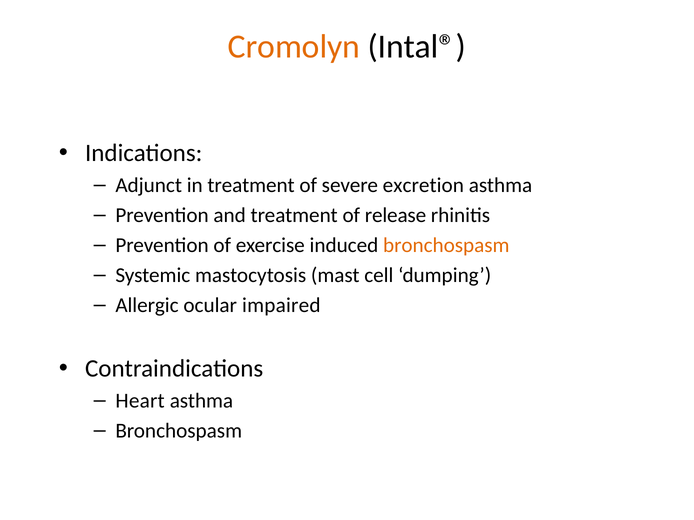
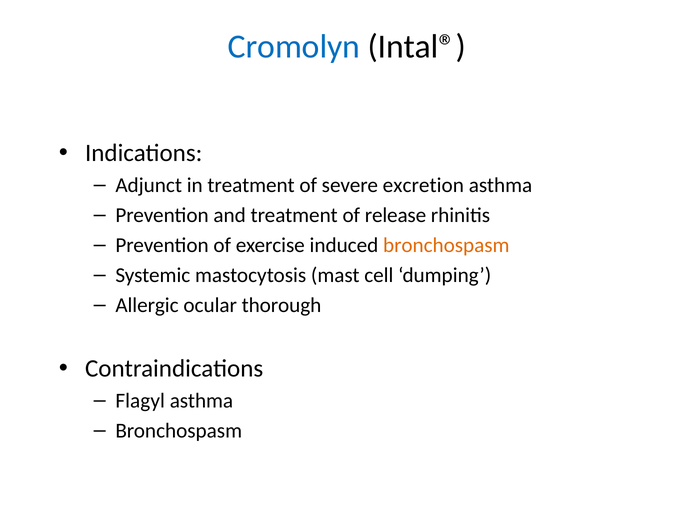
Cromolyn colour: orange -> blue (294, 47)
impaired: impaired -> thorough (281, 306)
Heart: Heart -> Flagyl (140, 401)
